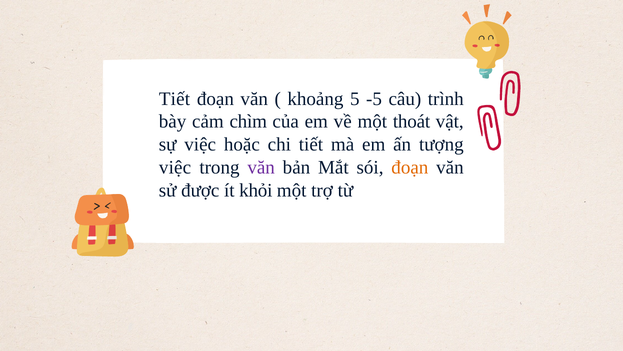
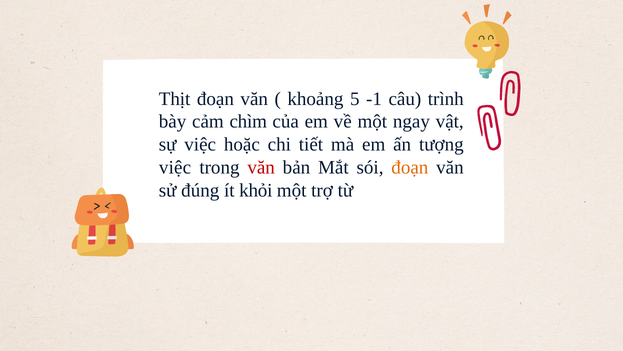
Tiết: Tiết -> Thịt (175, 99)
-5: -5 -> -1 (374, 99)
thoát: thoát -> ngay (411, 121)
văn colour: purple -> red (261, 167)
được: được -> đúng (200, 190)
